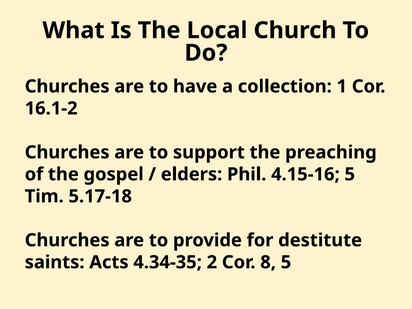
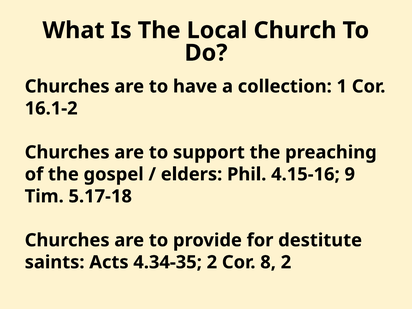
4.15-16 5: 5 -> 9 (350, 174)
8 5: 5 -> 2 (286, 262)
